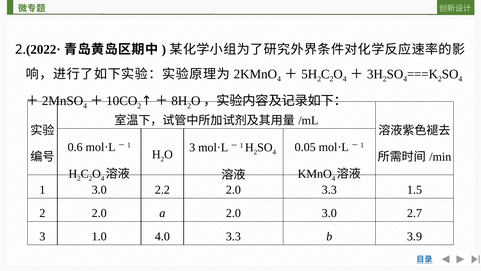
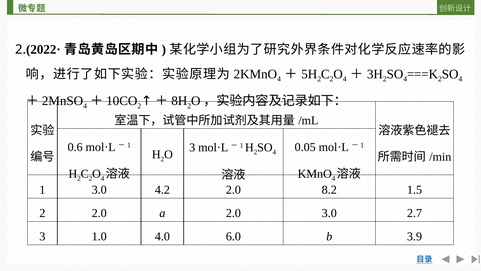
2.2: 2.2 -> 4.2 (162, 190)
2.0 3.3: 3.3 -> 8.2 (329, 190)
4.0 3.3: 3.3 -> 6.0 (233, 236)
